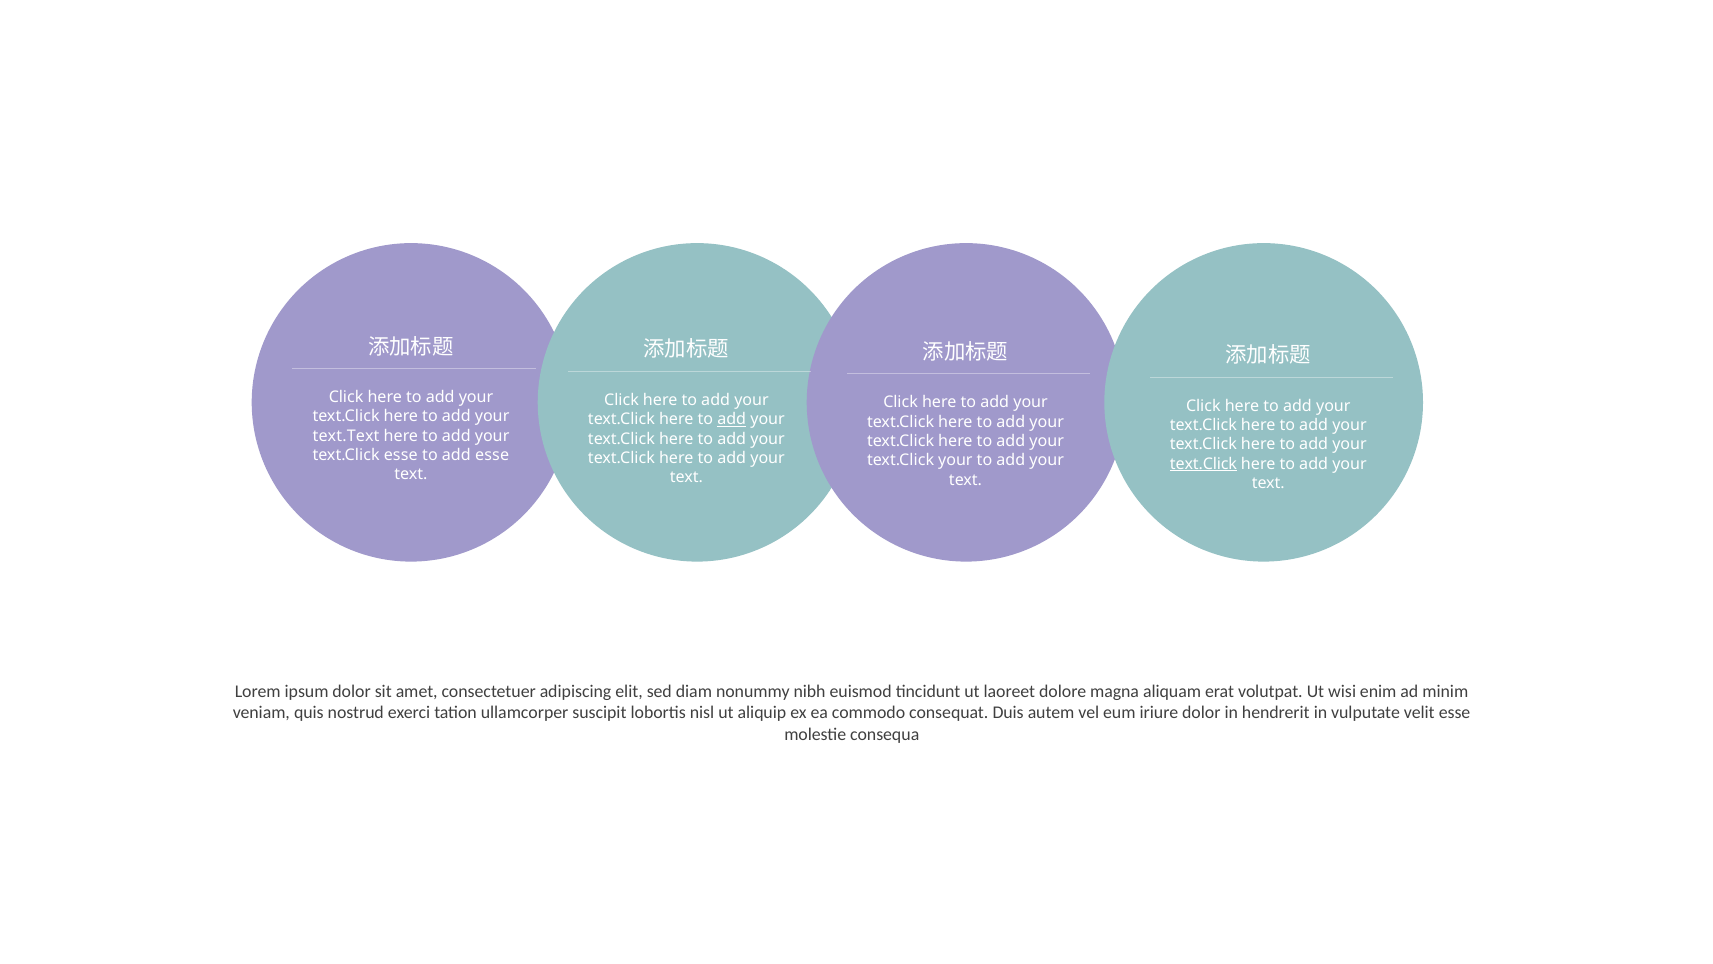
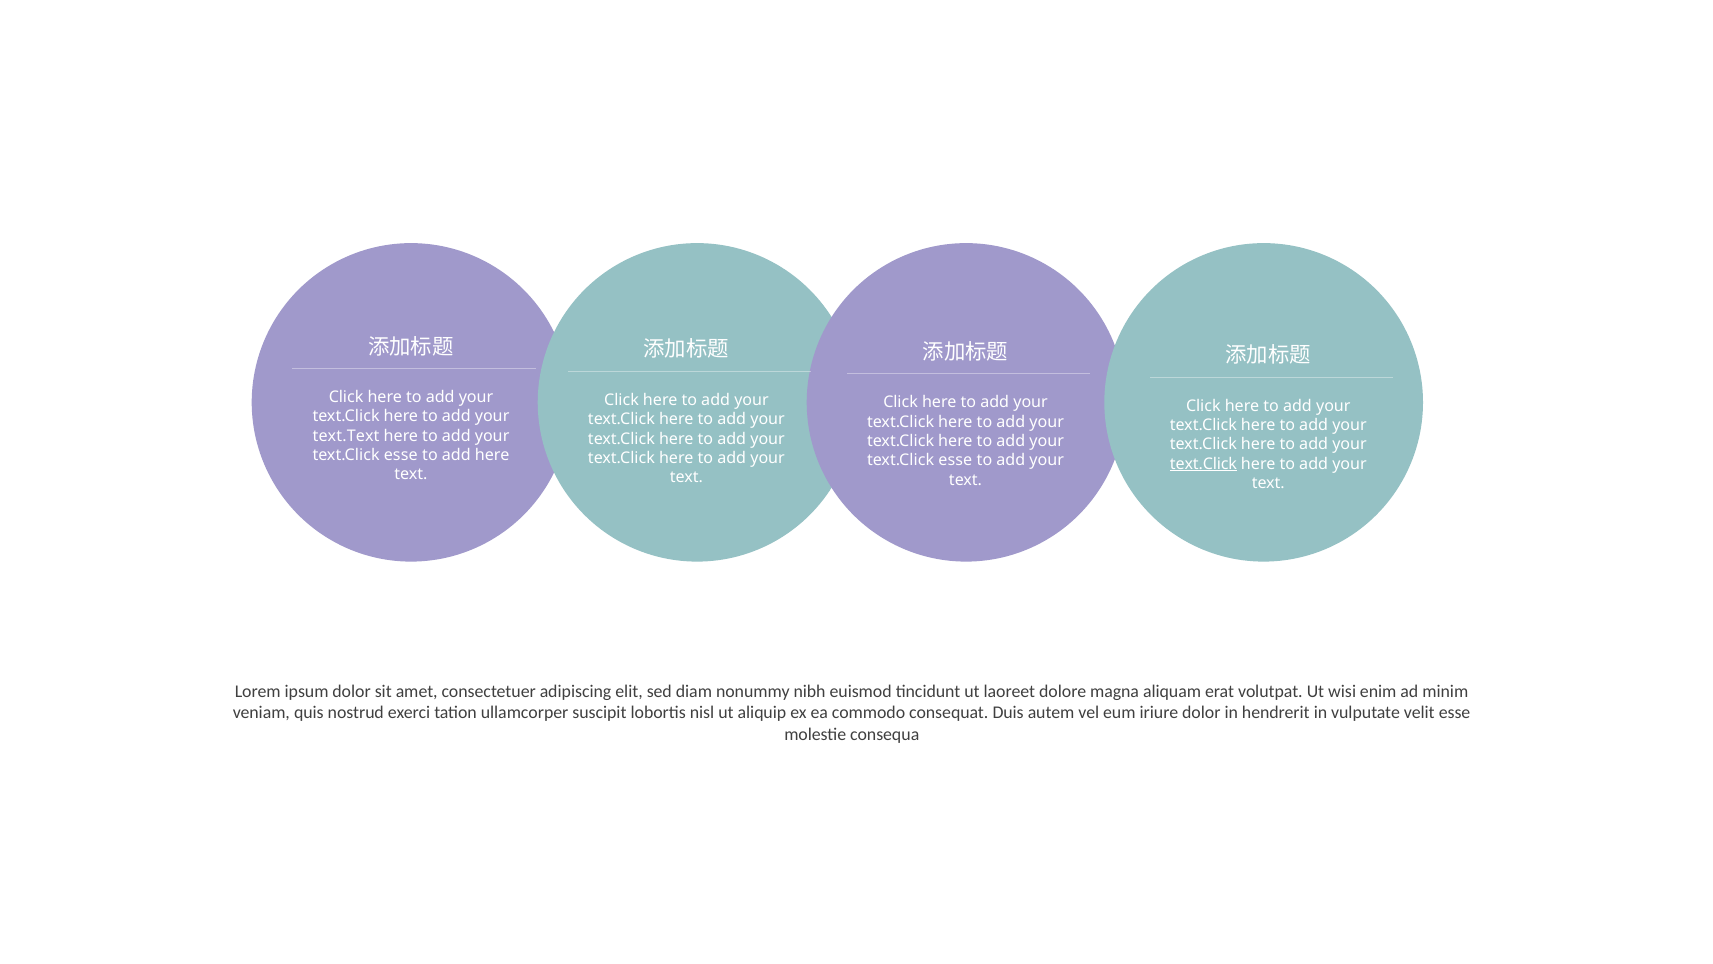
add underline: present -> none (732, 419)
add esse: esse -> here (492, 455)
your: your -> esse (955, 460)
